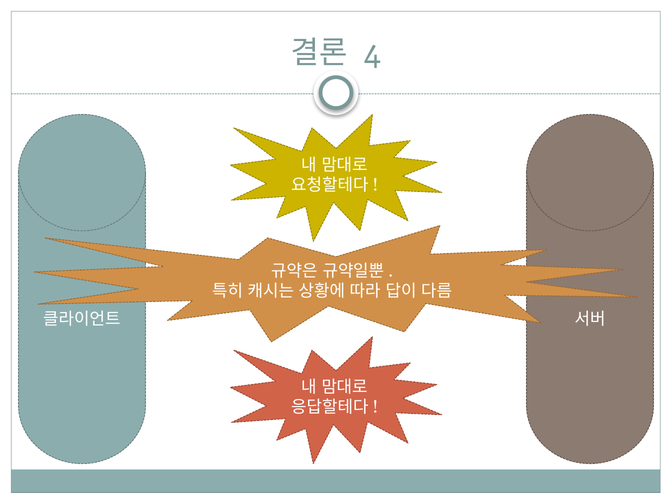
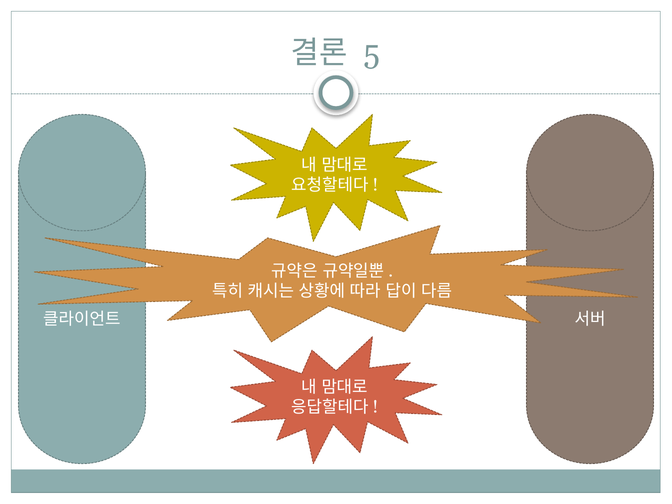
4: 4 -> 5 (372, 53)
